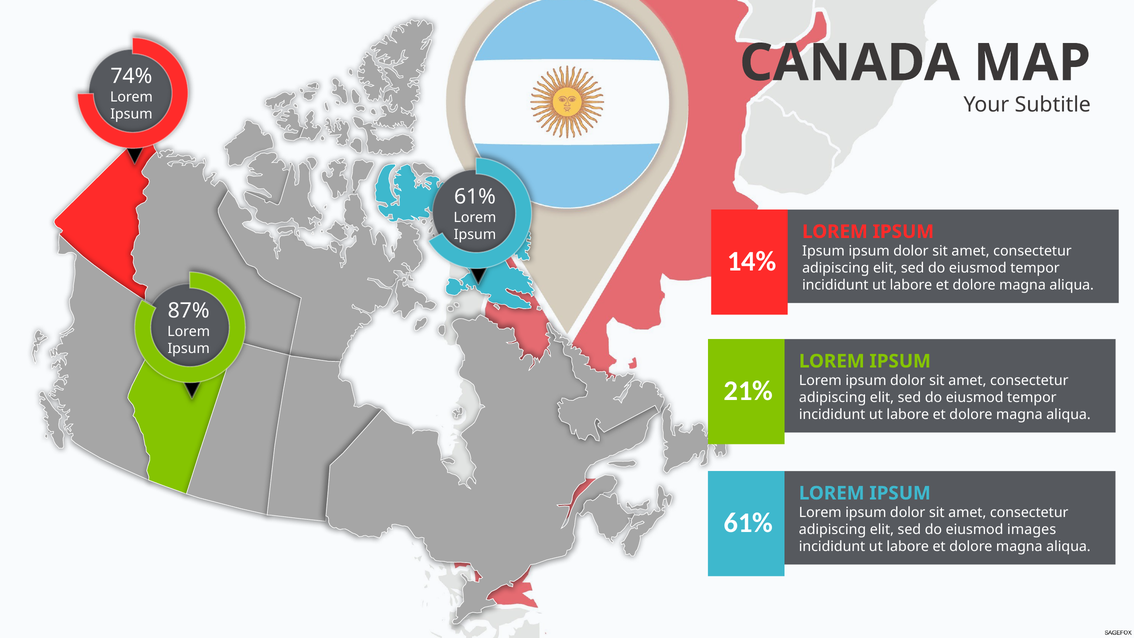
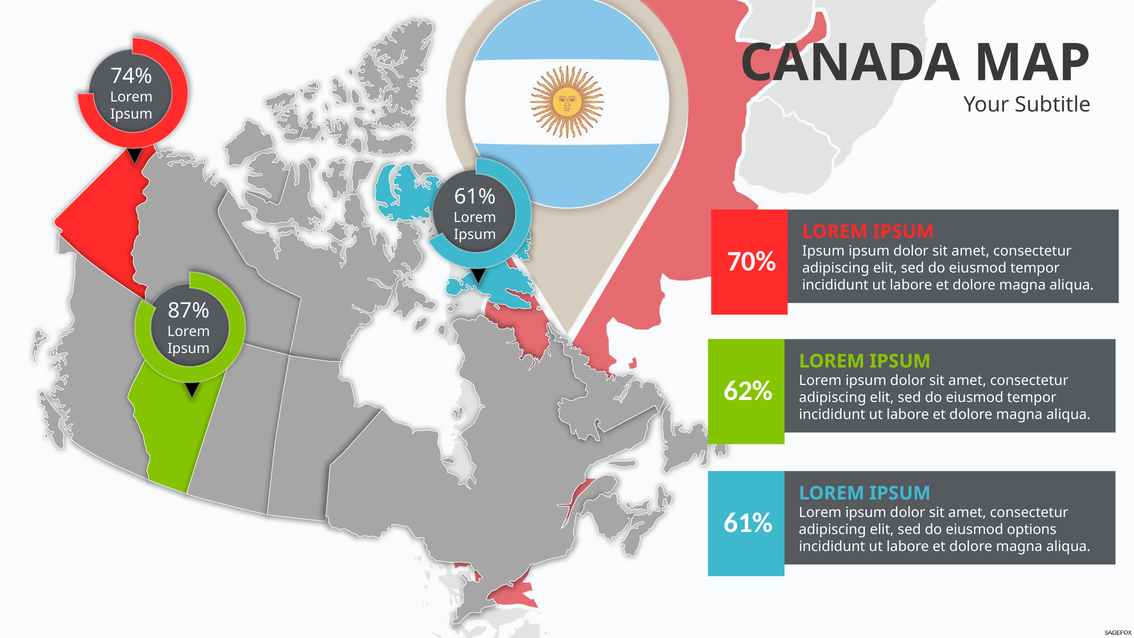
14%: 14% -> 70% (752, 261)
21%: 21% -> 62% (748, 391)
images: images -> options (1032, 530)
